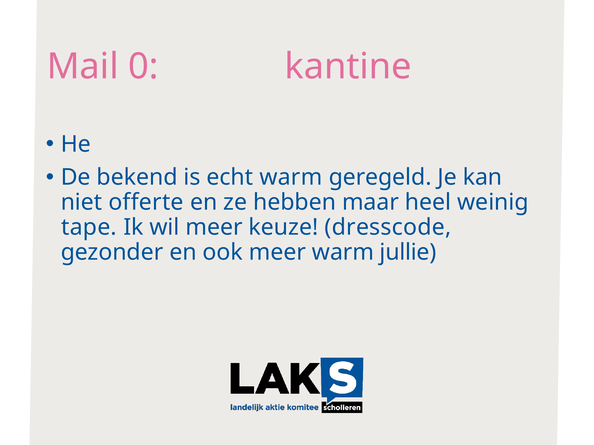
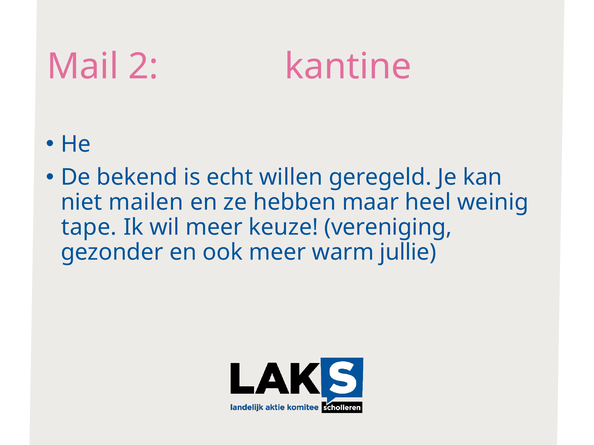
0: 0 -> 2 (143, 67)
echt warm: warm -> willen (291, 178)
offerte: offerte -> mailen (146, 202)
dresscode: dresscode -> vereniging (388, 227)
